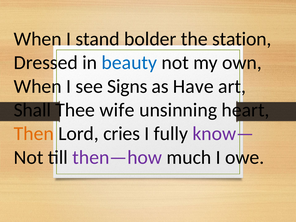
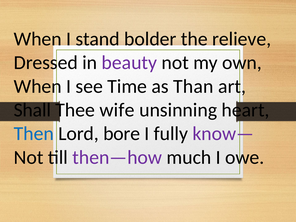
station: station -> relieve (242, 39)
beauty colour: blue -> purple (129, 63)
Signs: Signs -> Time (127, 86)
Have: Have -> Than (193, 86)
Then colour: orange -> blue (34, 134)
cries: cries -> bore (122, 134)
